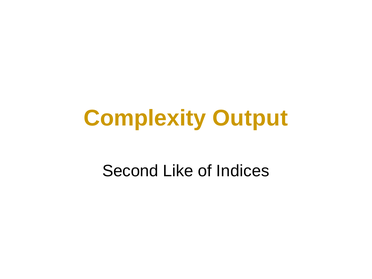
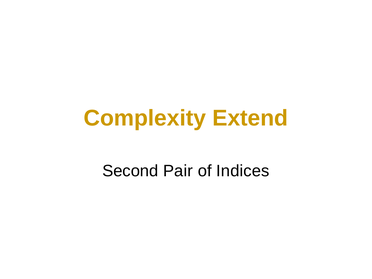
Output: Output -> Extend (250, 118)
Like: Like -> Pair (178, 171)
